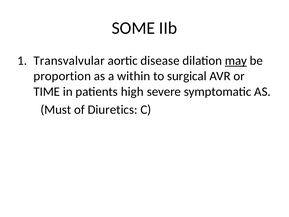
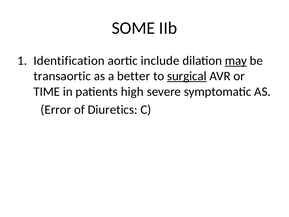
Transvalvular: Transvalvular -> Identification (69, 61)
disease: disease -> include (160, 61)
proportion: proportion -> transaortic (62, 76)
within: within -> better (134, 76)
surgical underline: none -> present (187, 76)
Must: Must -> Error (56, 109)
